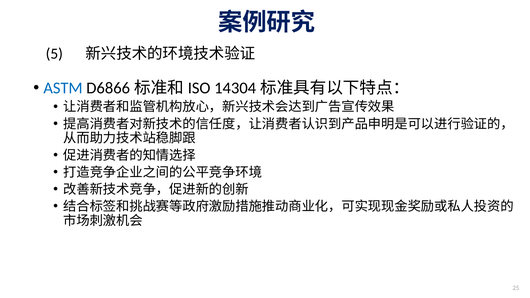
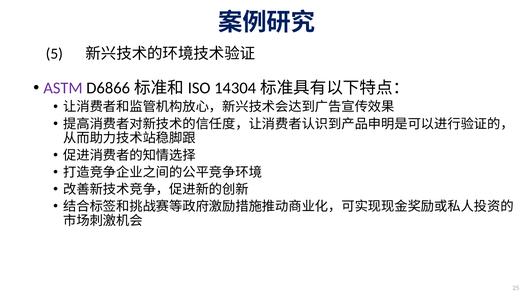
ASTM colour: blue -> purple (63, 88)
